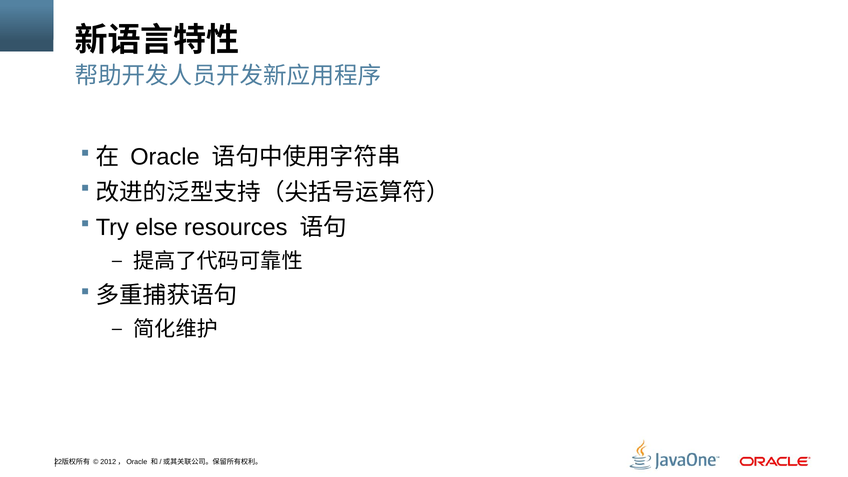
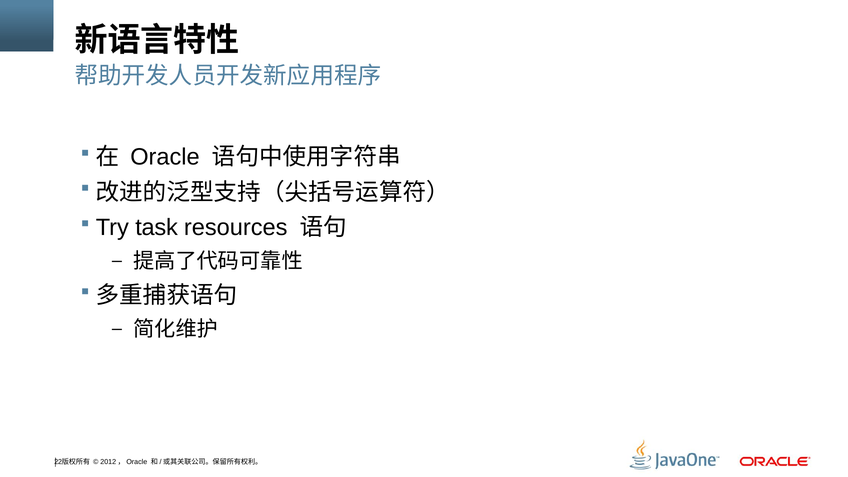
else: else -> task (157, 228)
